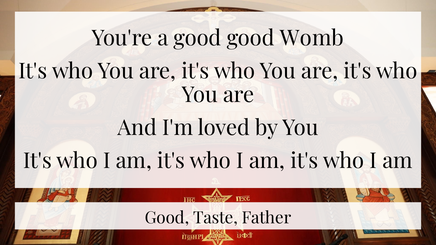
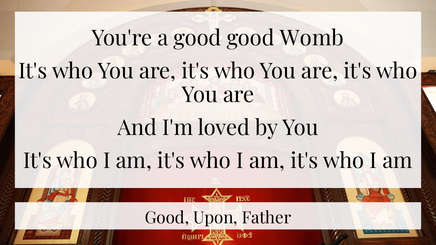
Taste: Taste -> Upon (215, 218)
